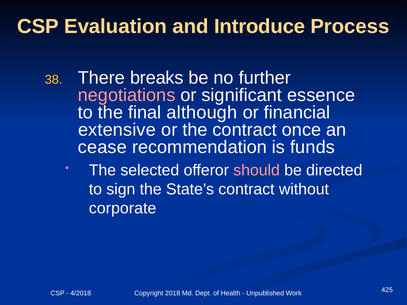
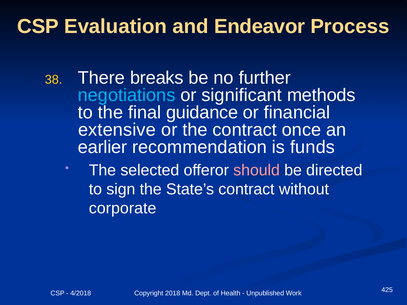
Introduce: Introduce -> Endeavor (260, 26)
negotiations colour: pink -> light blue (127, 95)
essence: essence -> methods (321, 95)
although: although -> guidance (202, 113)
cease: cease -> earlier (103, 147)
